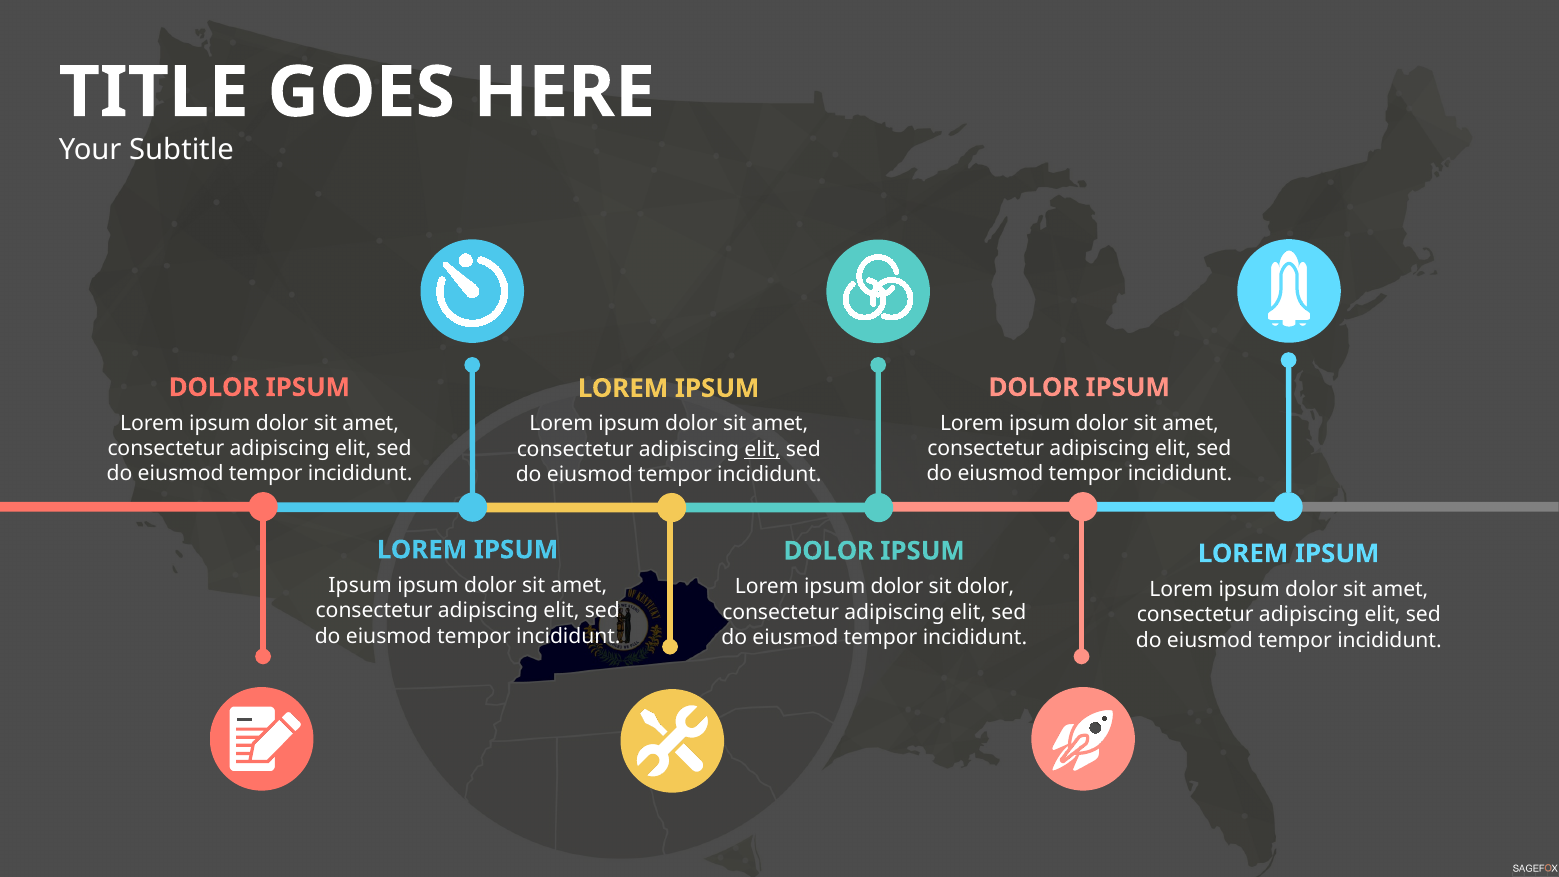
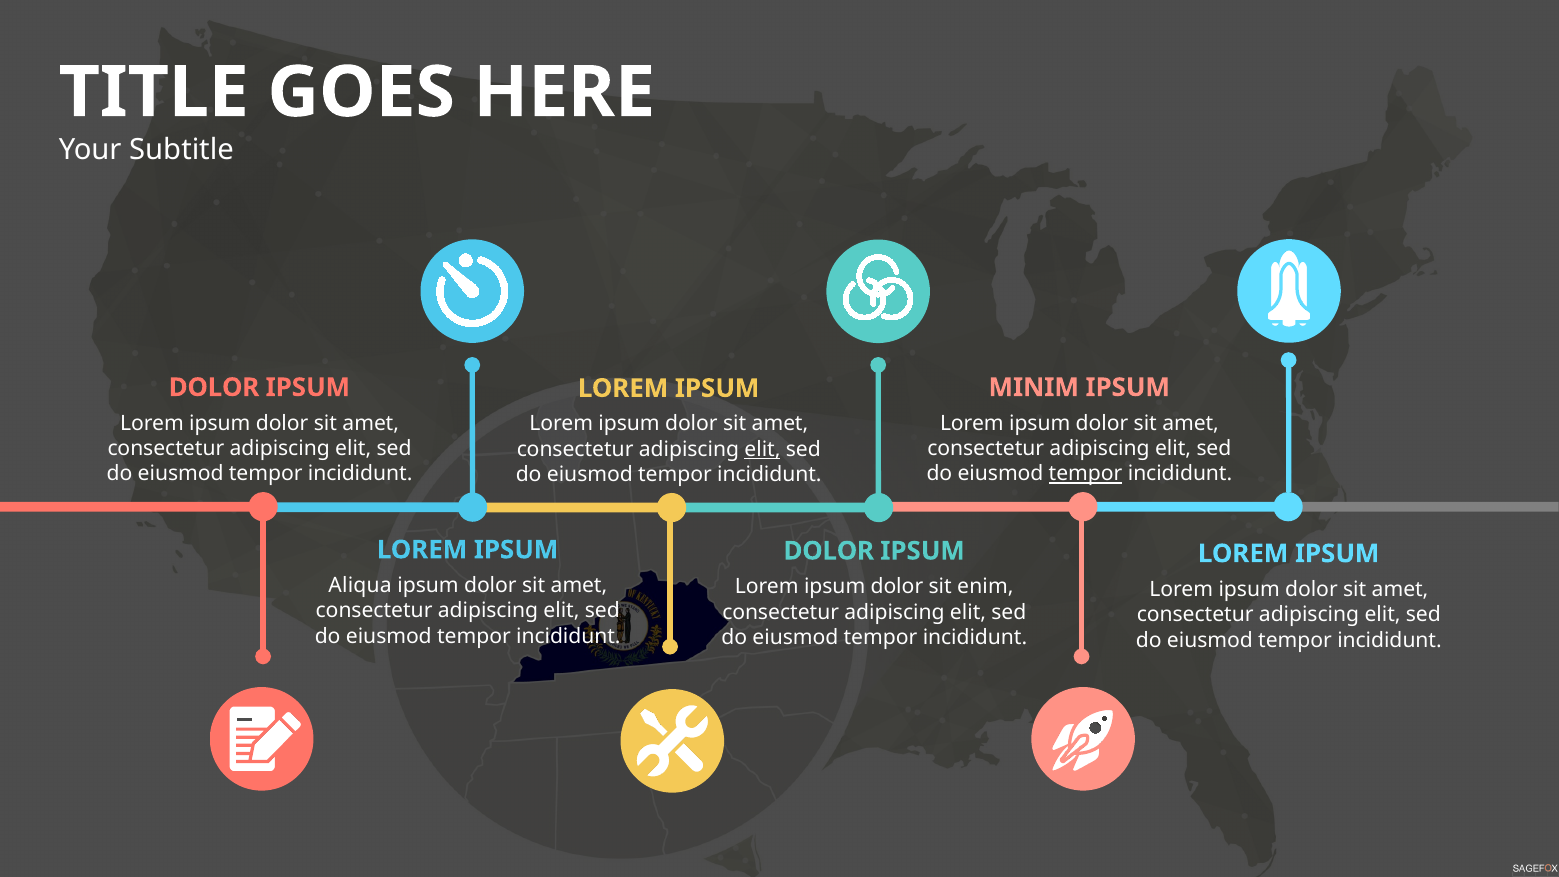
DOLOR: DOLOR -> MINIM (1034, 387)
tempor underline: none -> present (1086, 474)
Ipsum: Ipsum -> Aliqua (360, 585)
sit dolor: dolor -> enim (985, 587)
